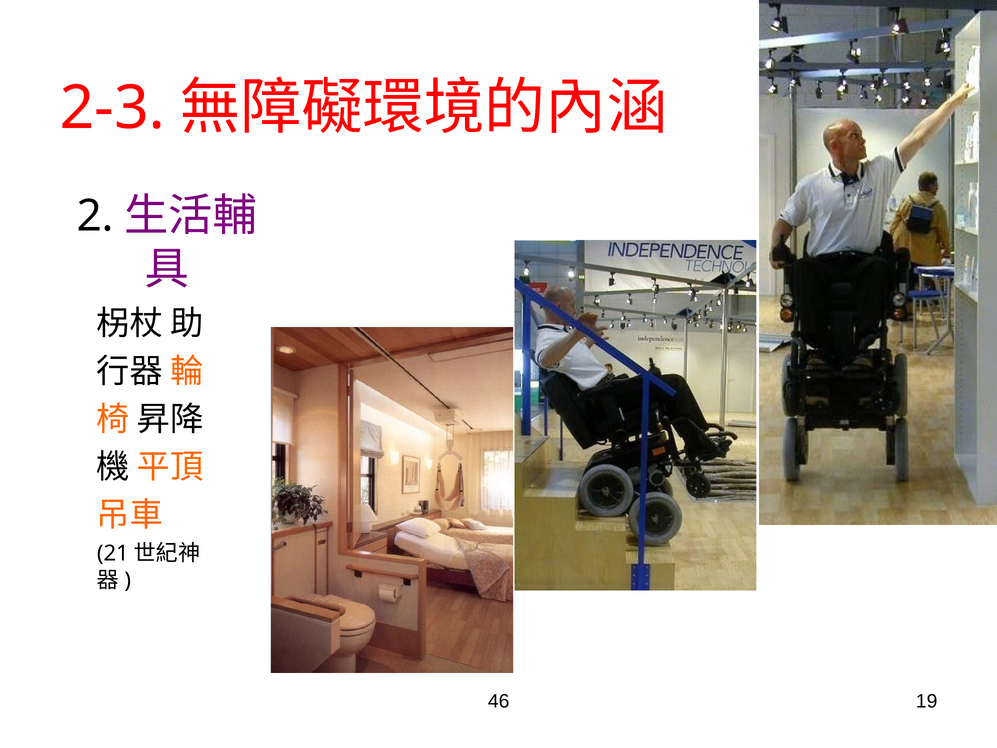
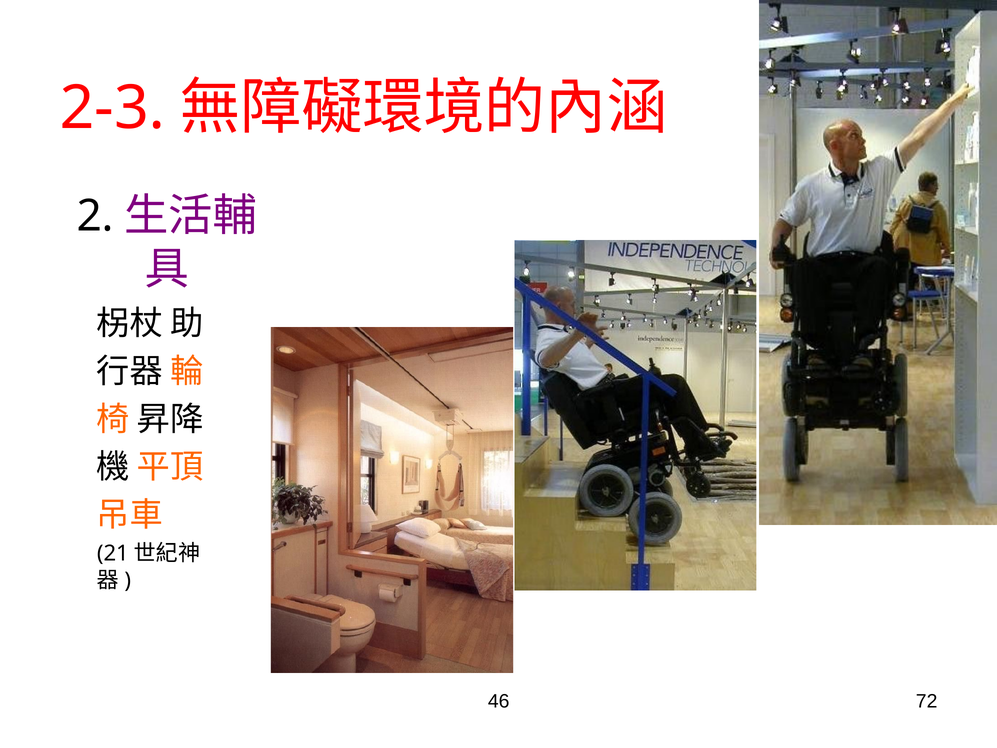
19: 19 -> 72 (927, 701)
